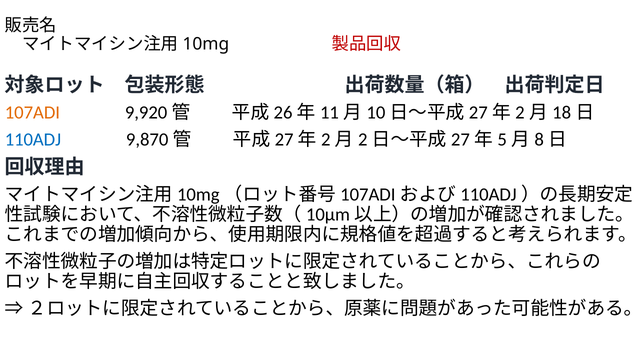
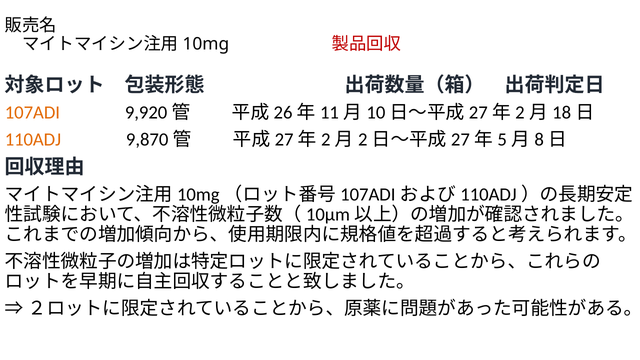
110ADJ colour: blue -> orange (33, 139)
